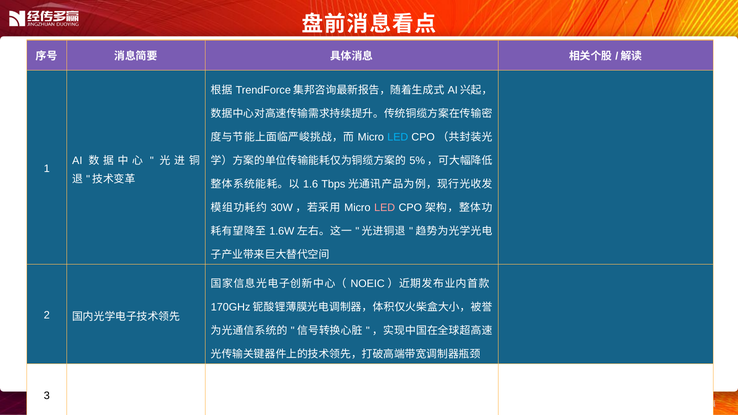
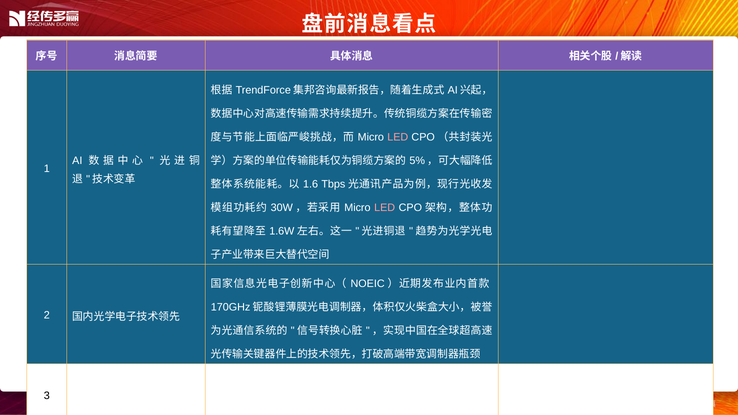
LED colour: light blue -> pink (398, 137)
